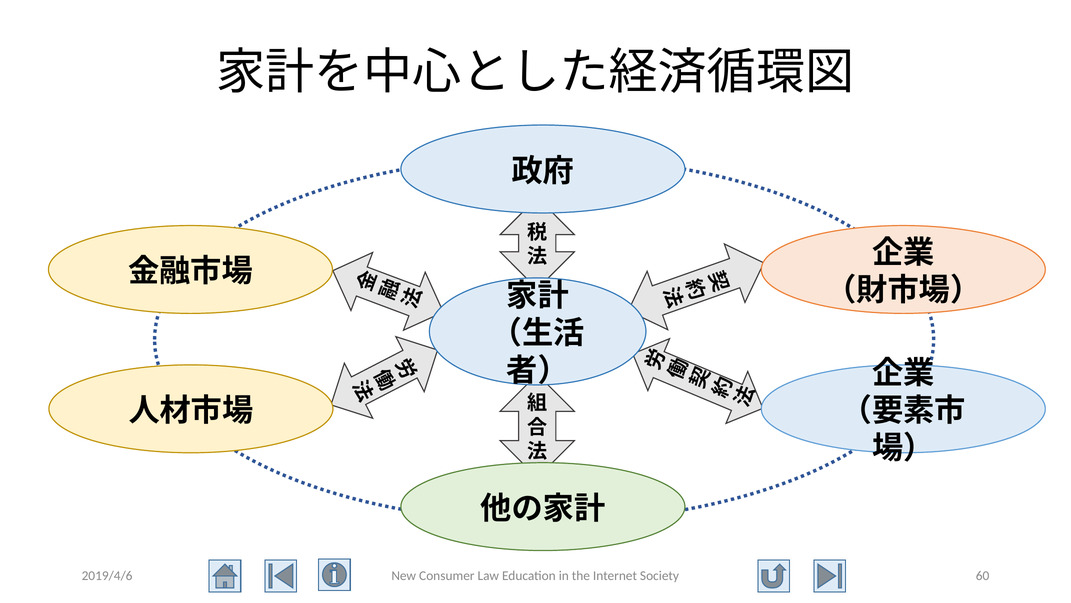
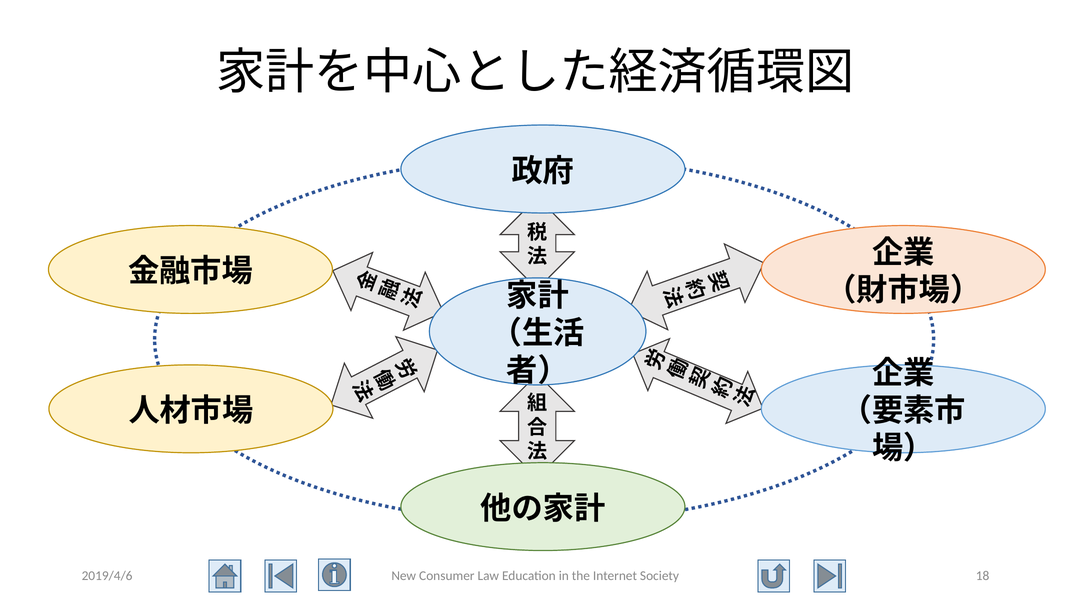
60: 60 -> 18 (983, 575)
